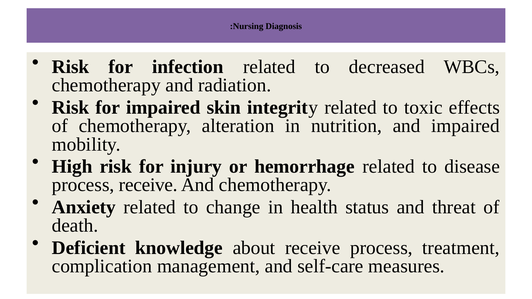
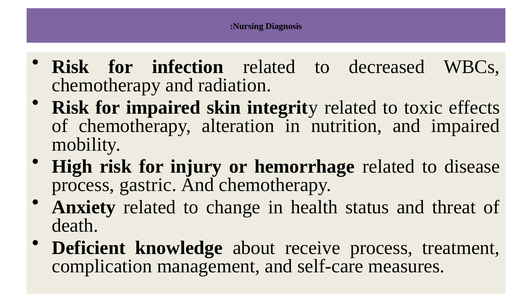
process receive: receive -> gastric (148, 185)
